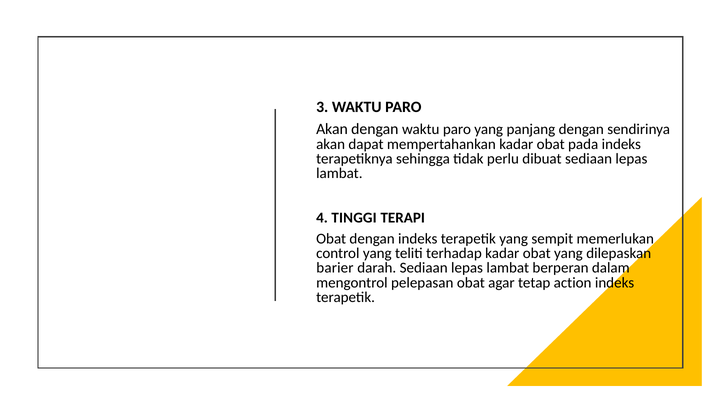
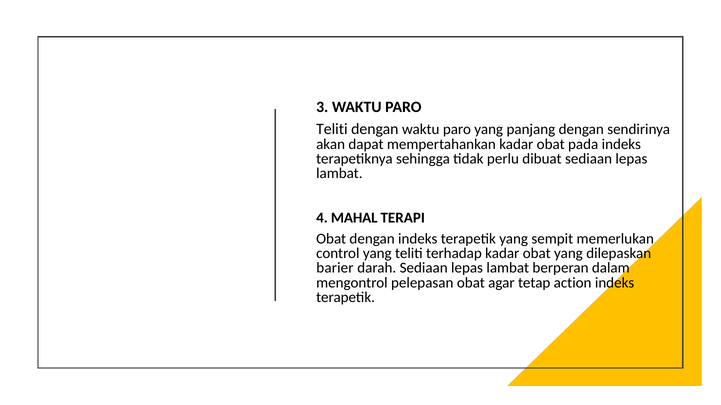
Akan: Akan -> Teliti (332, 129)
TINGGI: TINGGI -> MAHAL (354, 218)
